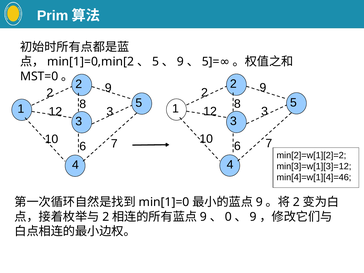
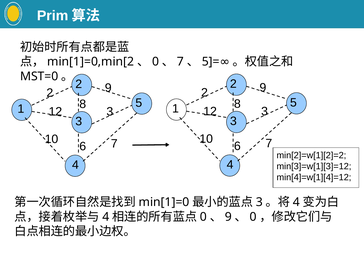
5: 5 -> 0 (156, 62)
9: 9 -> 7 (180, 62)
min[4]=w[1][4]=46: min[4]=w[1][4]=46 -> min[4]=w[1][4]=12 (314, 177)
9: 9 -> 3 (259, 202)
2: 2 -> 4 (296, 202)
2: 2 -> 4 (106, 217)
9: 9 -> 0 (203, 217)
0: 0 -> 9 (228, 217)
9: 9 -> 0 (253, 217)
